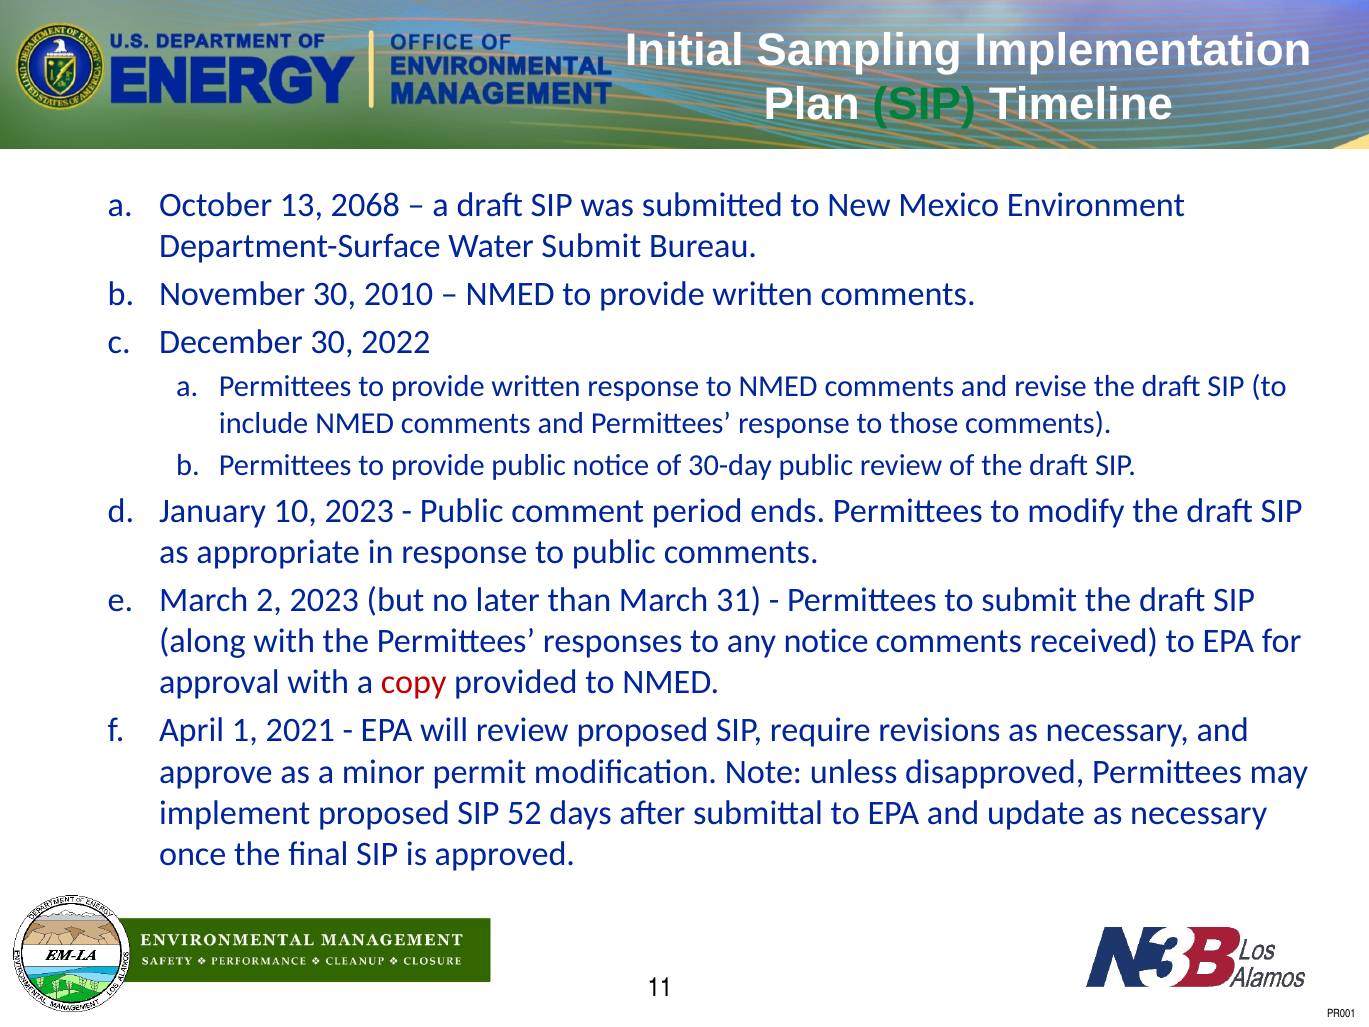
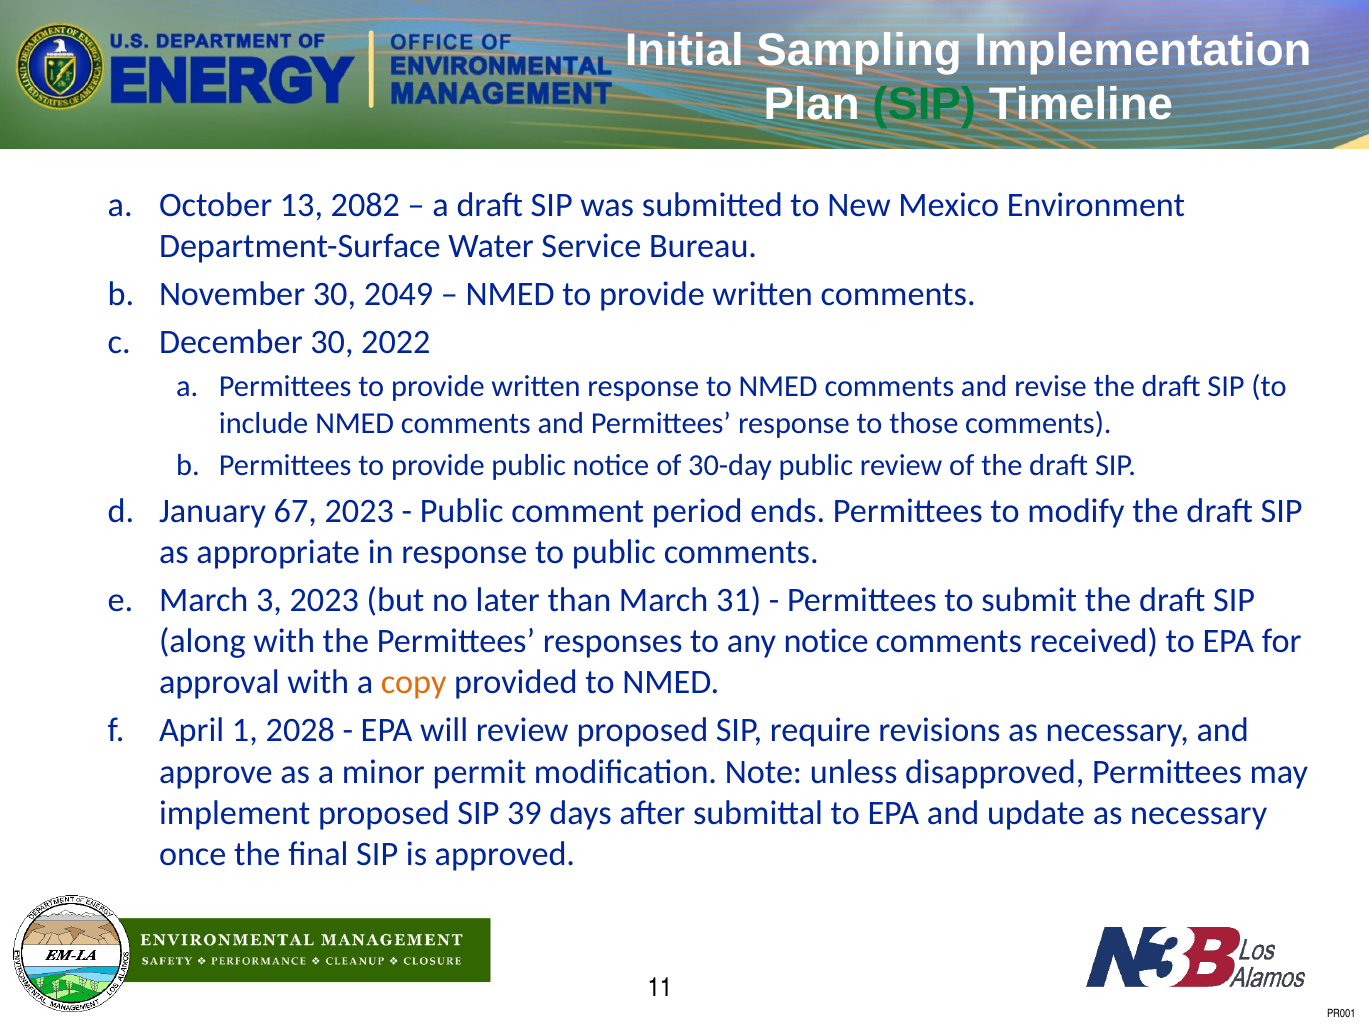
2068: 2068 -> 2082 (365, 205)
Water Submit: Submit -> Service (591, 246)
2010: 2010 -> 2049 (399, 294)
10: 10 -> 67 (295, 511)
2: 2 -> 3 (269, 600)
copy colour: red -> orange (414, 683)
2021: 2021 -> 2028 (300, 730)
52: 52 -> 39 (524, 813)
